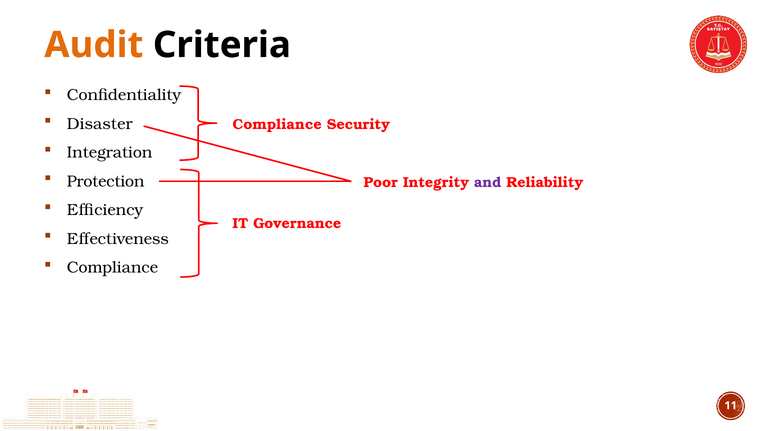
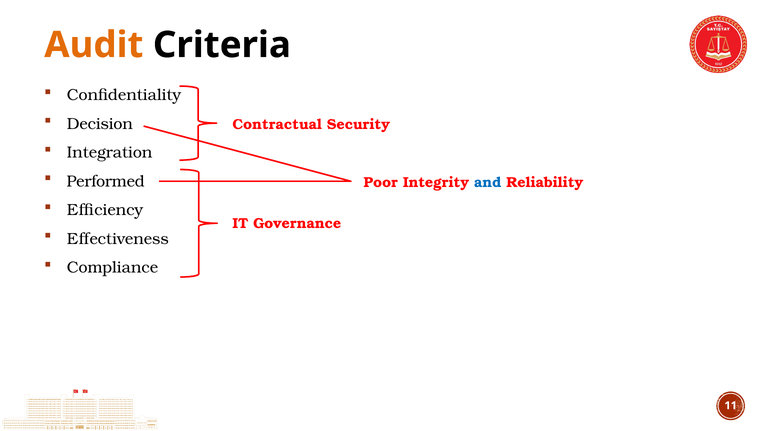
Disaster: Disaster -> Decision (100, 124)
Compliance: Compliance -> Contractual (277, 125)
Protection: Protection -> Performed (106, 181)
and colour: purple -> blue (488, 182)
